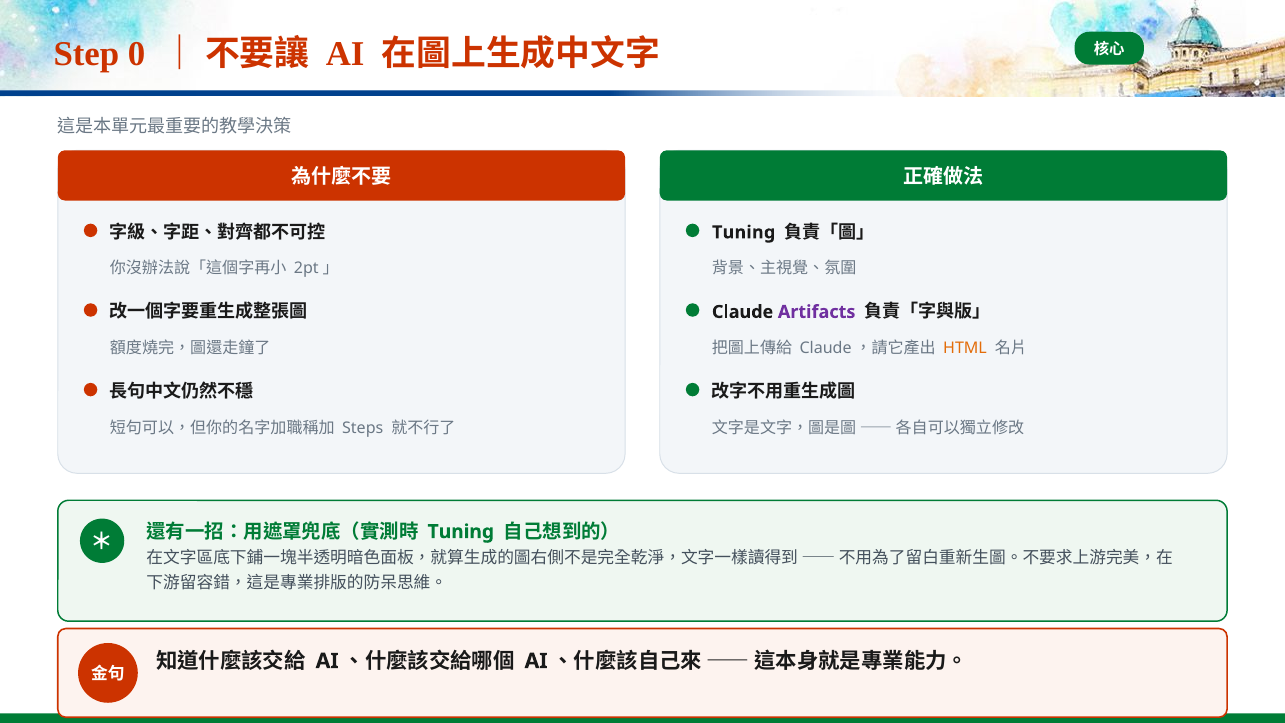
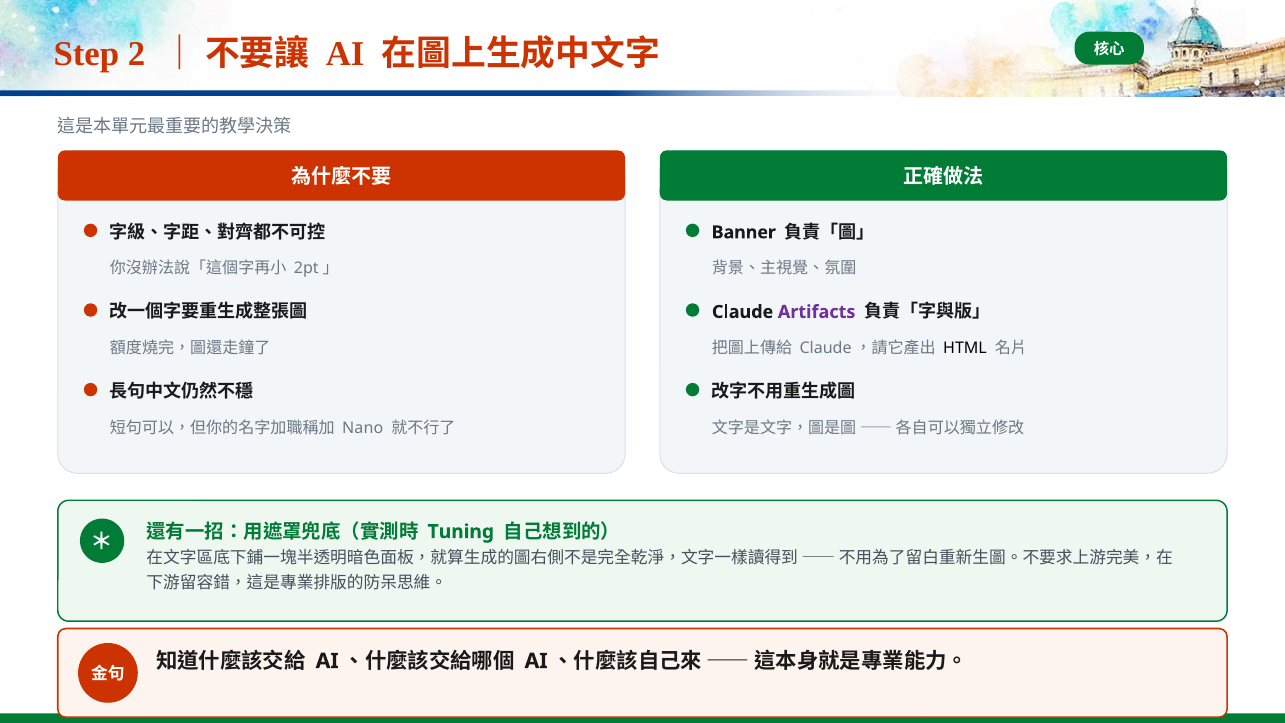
0: 0 -> 2 (137, 54)
Tuning: Tuning -> Banner (744, 232)
HTML colour: orange -> black (965, 348)
Steps: Steps -> Nano (363, 428)
